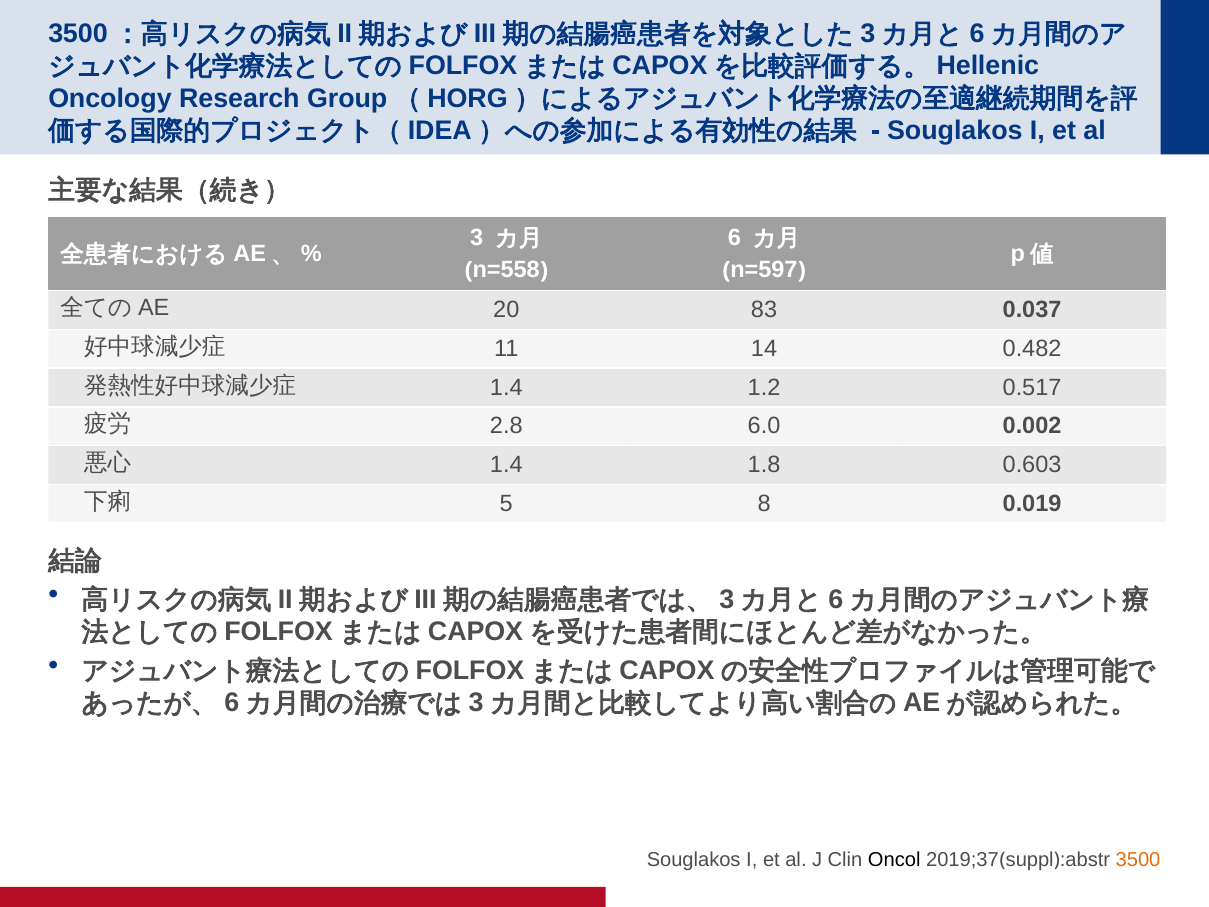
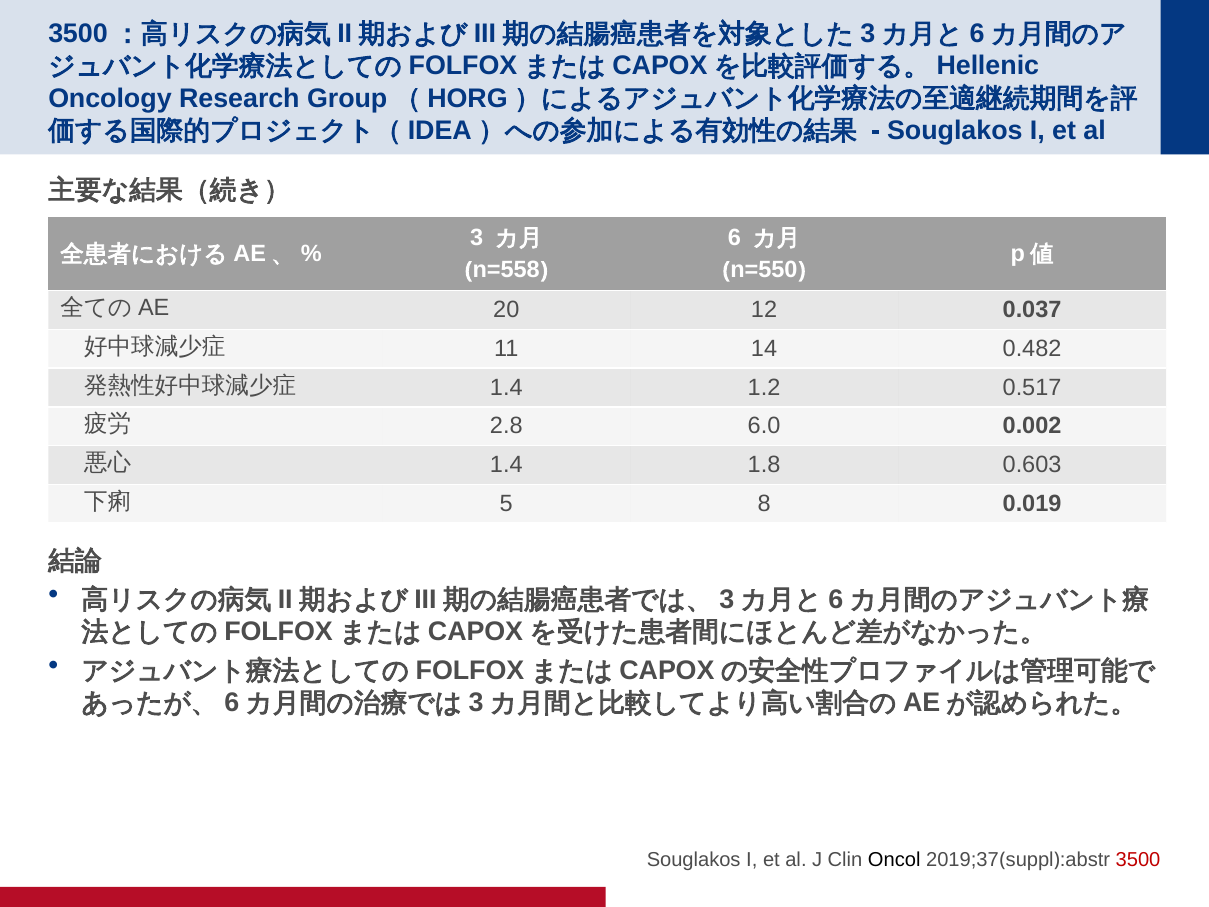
n=597: n=597 -> n=550 (764, 270)
83: 83 -> 12 (764, 310)
3500 colour: orange -> red (1138, 860)
